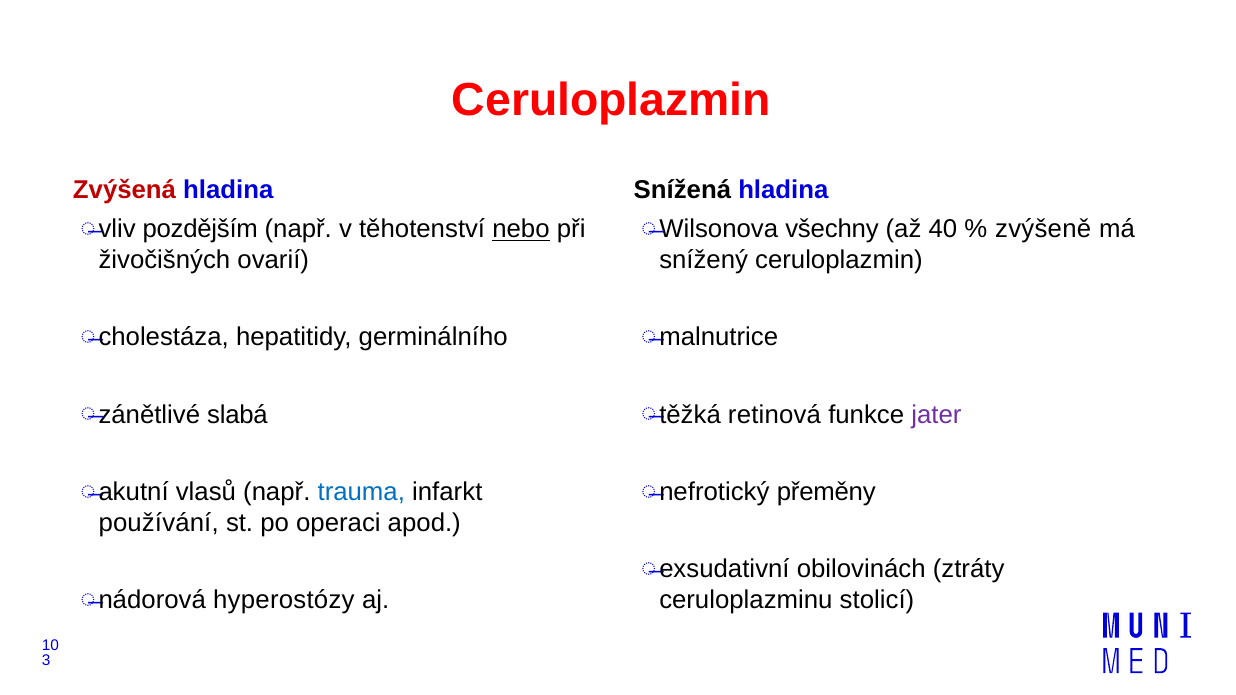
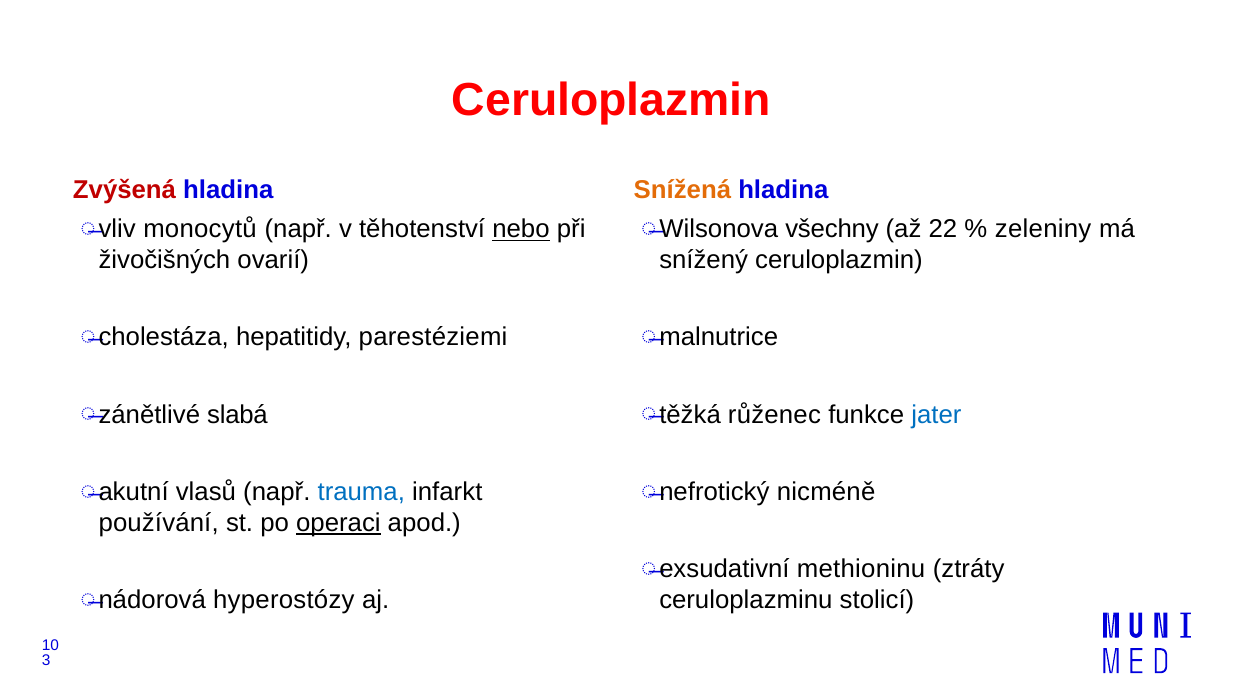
Snížená colour: black -> orange (682, 190)
pozdějším: pozdějším -> monocytů (200, 229)
40: 40 -> 22 (943, 229)
zvýšeně: zvýšeně -> zeleniny (1043, 229)
germinálního: germinálního -> parestéziemi (433, 338)
retinová: retinová -> růženec (774, 415)
jater colour: purple -> blue (936, 415)
přeměny: přeměny -> nicméně (826, 492)
operaci underline: none -> present (338, 523)
obilovinách: obilovinách -> methioninu (861, 569)
